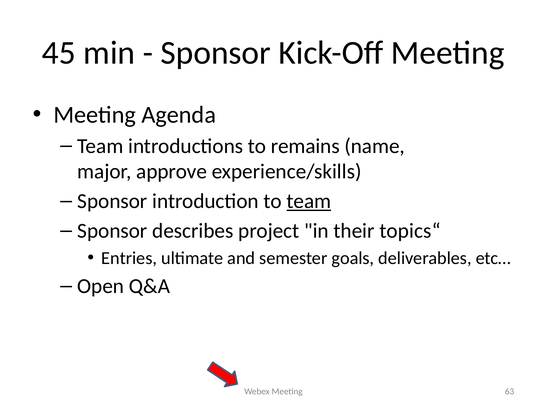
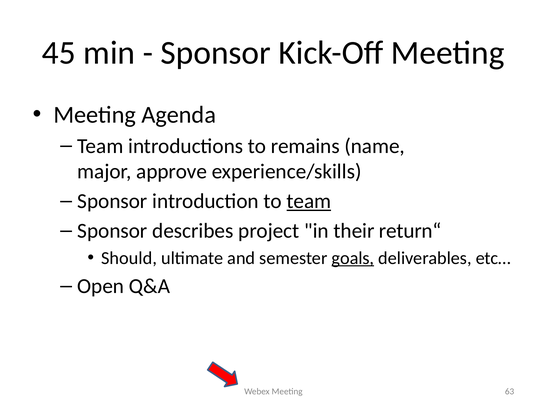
topics“: topics“ -> return“ (410, 231)
Entries: Entries -> Should (129, 258)
goals underline: none -> present (353, 258)
